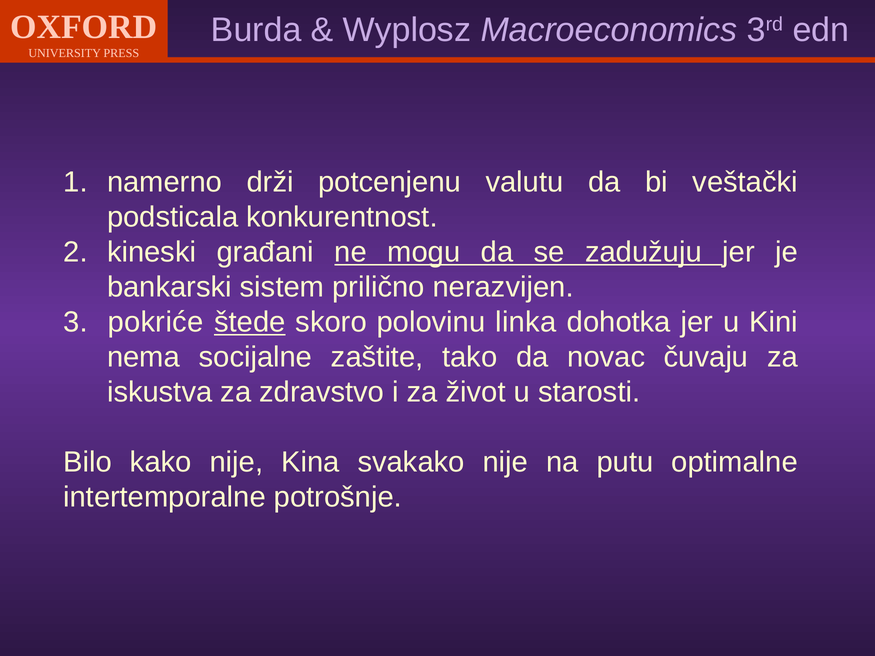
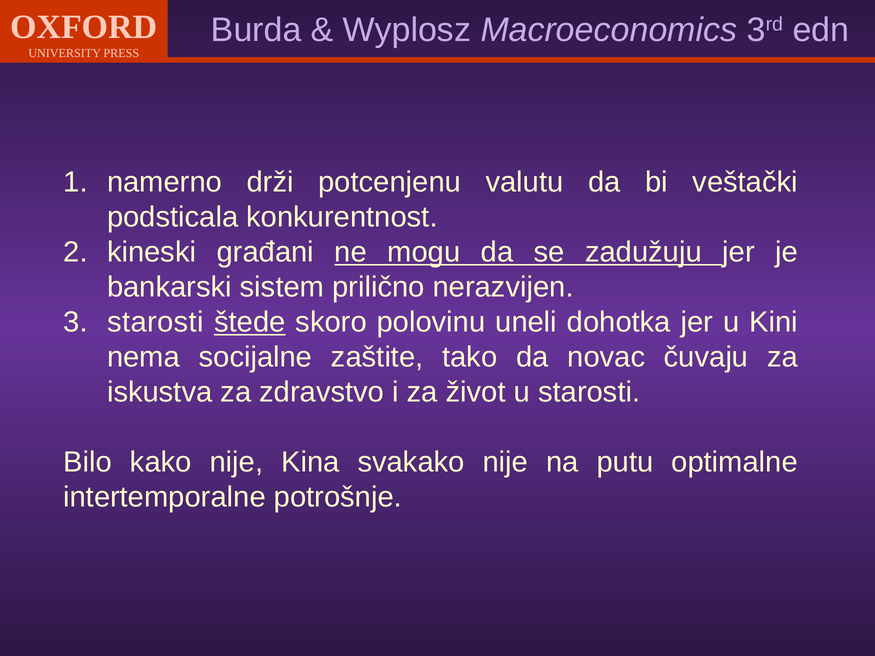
pokriće: pokriće -> starosti (155, 322)
linka: linka -> uneli (526, 322)
